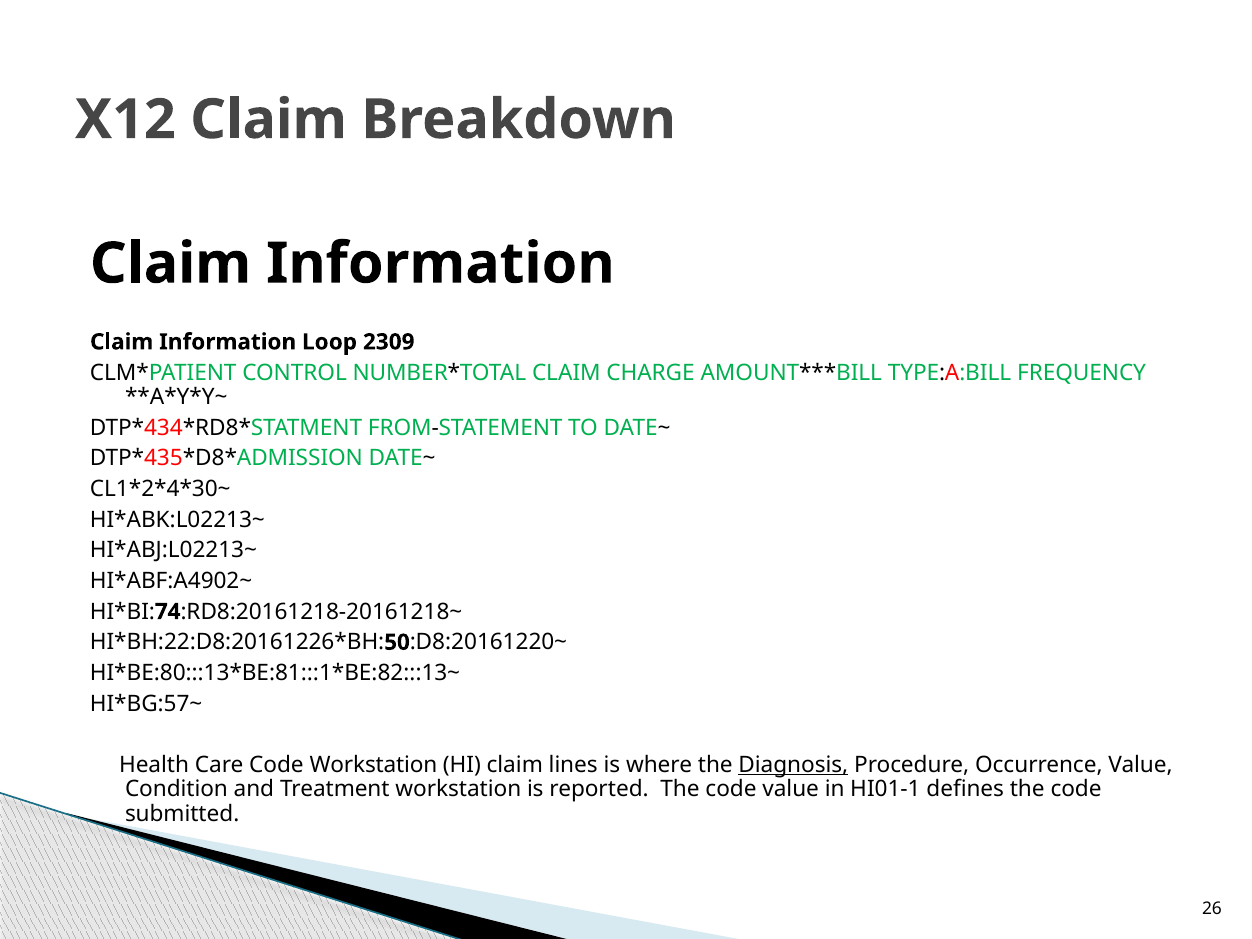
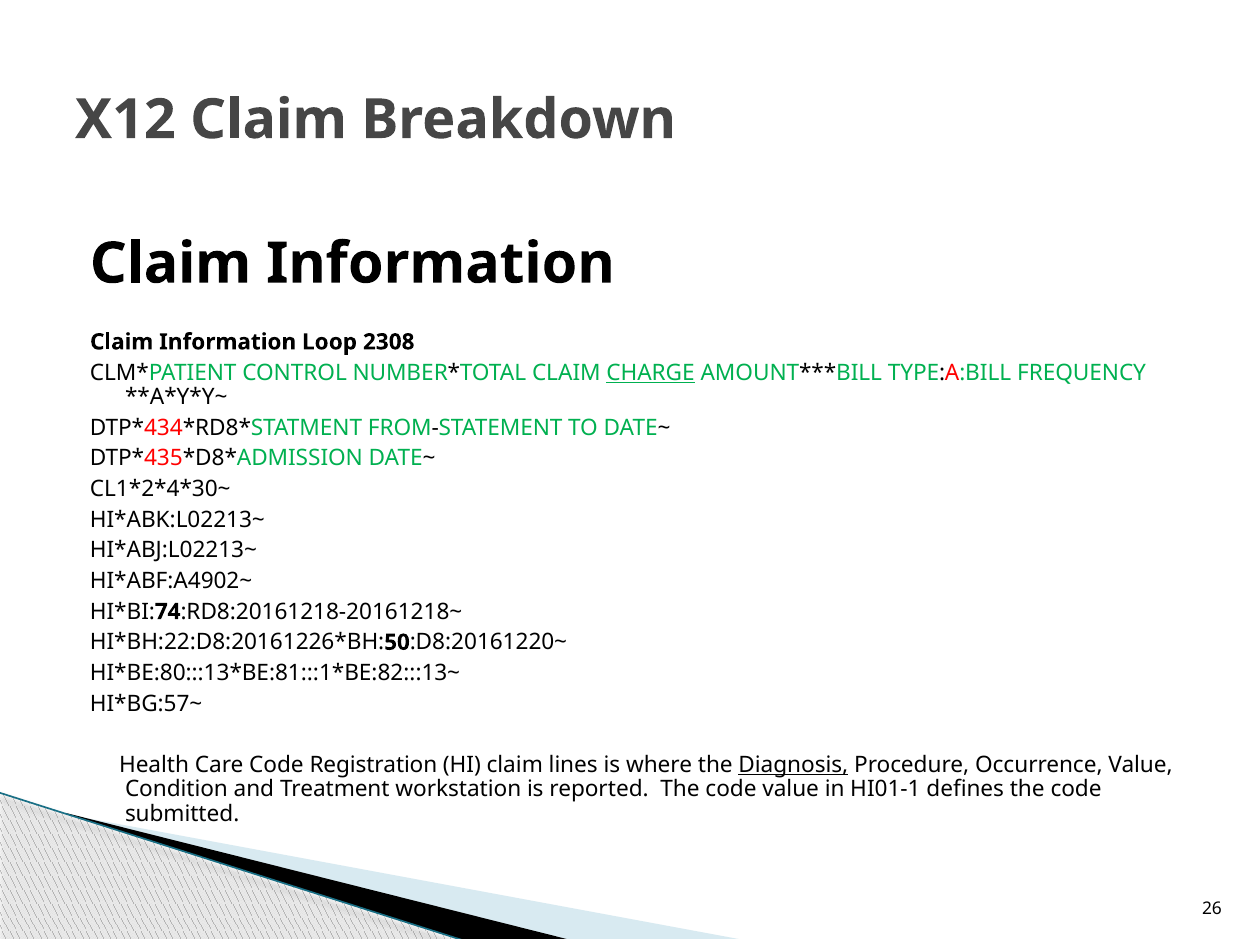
2309: 2309 -> 2308 (389, 342)
CHARGE underline: none -> present (651, 373)
Code Workstation: Workstation -> Registration (373, 765)
